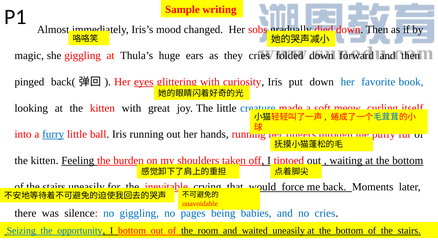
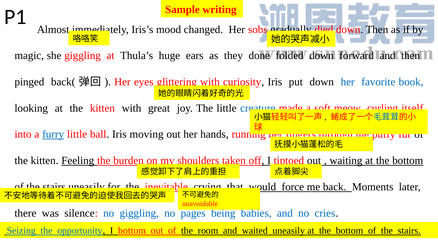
they cries: cries -> done (259, 56)
eyes underline: present -> none (144, 82)
Iris running: running -> moving (147, 135)
